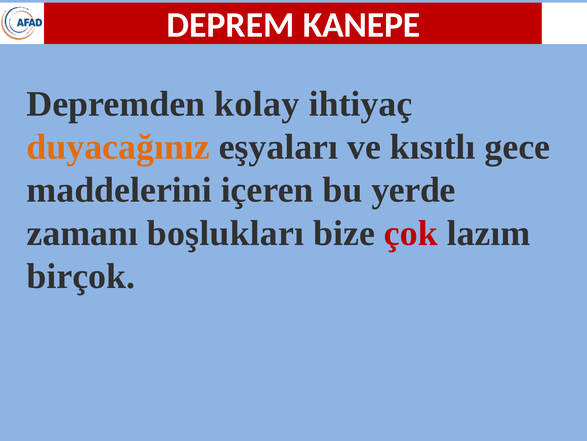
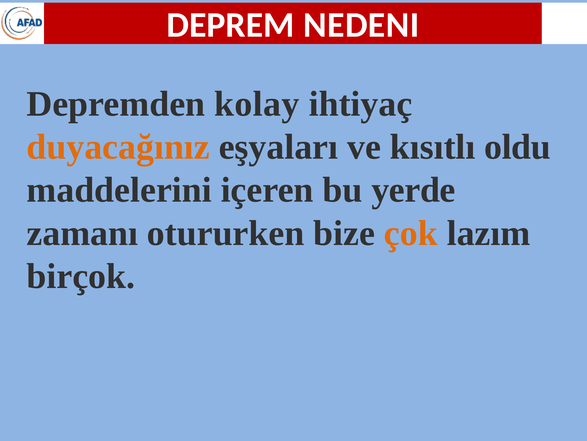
KANEPE: KANEPE -> NEDENI (361, 25)
gece: gece -> oldu (518, 147)
boşlukları: boşlukları -> otururken (226, 233)
çok colour: red -> orange (411, 233)
